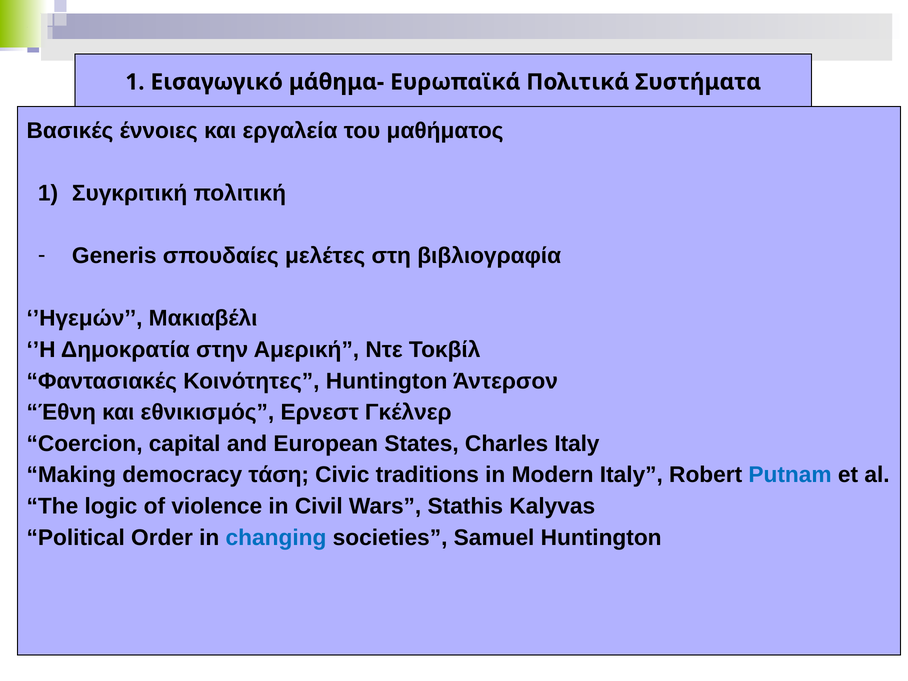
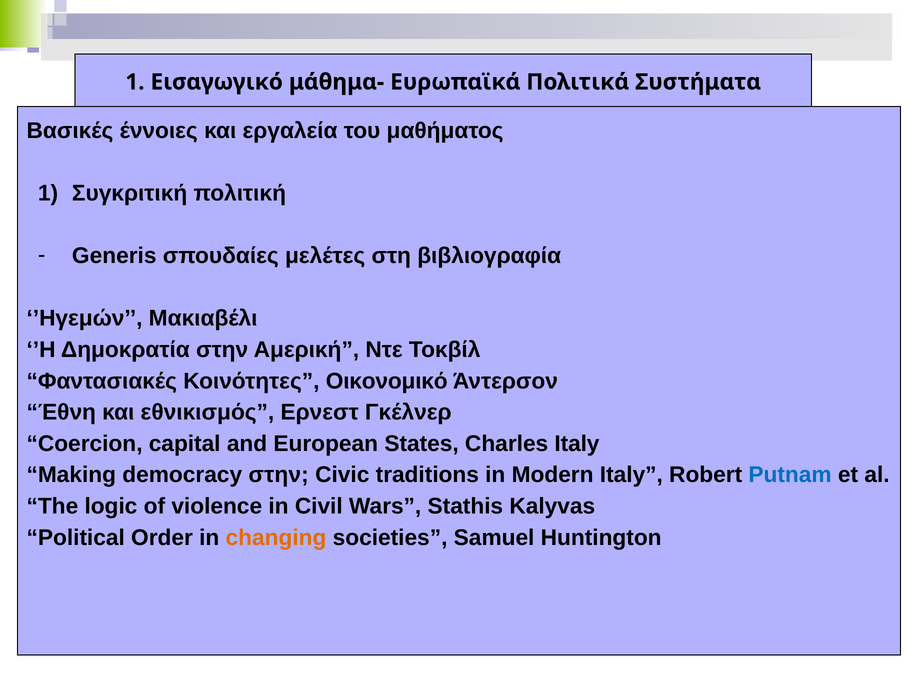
Κοινότητες Huntington: Huntington -> Οικονομικό (387, 381)
democracy τάση: τάση -> στην (279, 475)
changing colour: blue -> orange (276, 538)
